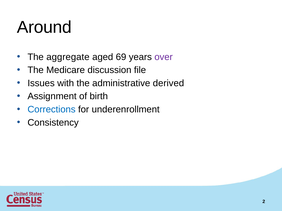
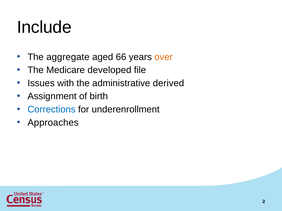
Around: Around -> Include (44, 27)
69: 69 -> 66 (121, 57)
over colour: purple -> orange (164, 57)
discussion: discussion -> developed (109, 70)
Consistency: Consistency -> Approaches (53, 123)
